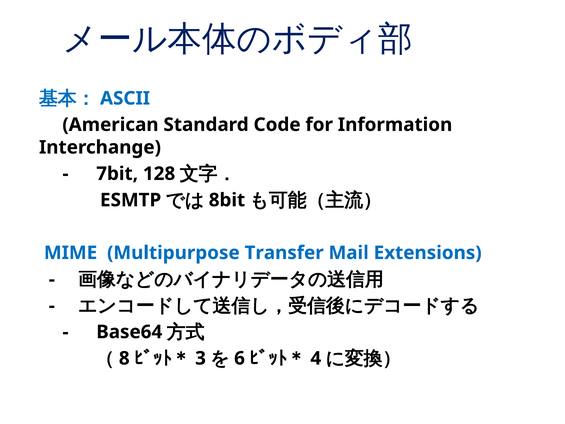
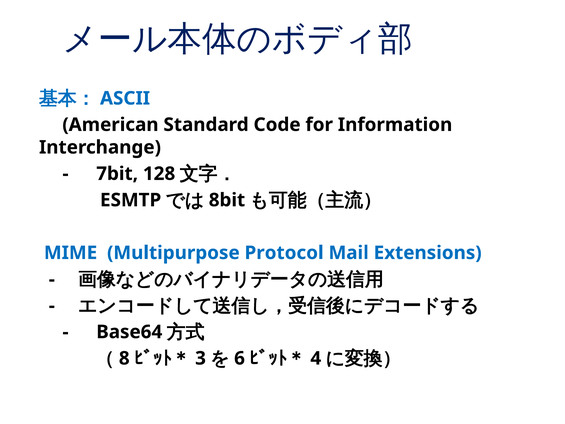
Transfer: Transfer -> Protocol (284, 253)
